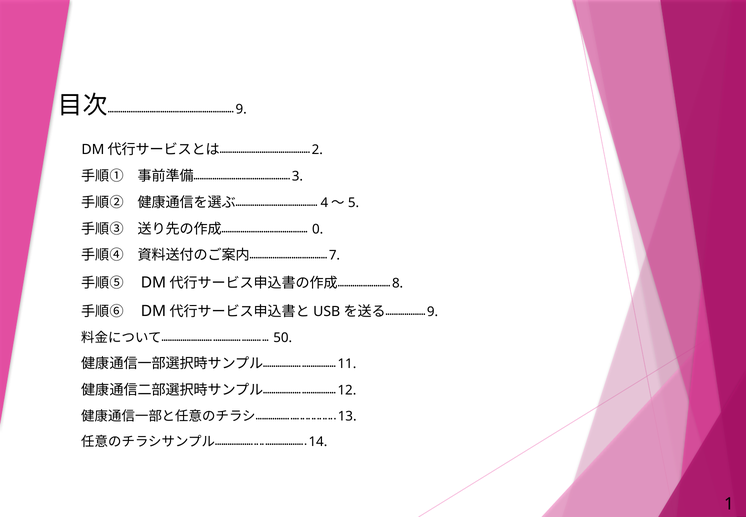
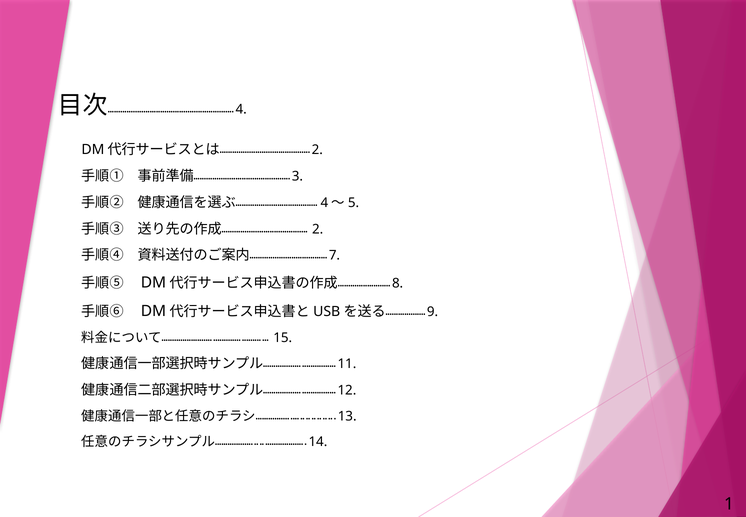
9: 9 -> 4 (241, 109)
0: 0 -> 2 (318, 229)
50: 50 -> 15 (283, 337)
